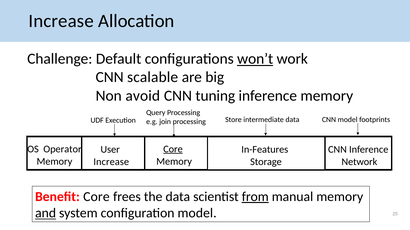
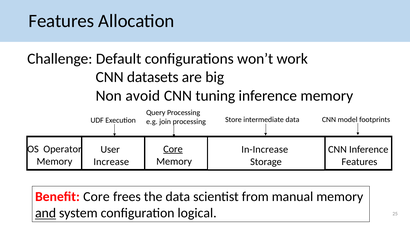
Increase: Increase -> Features (61, 21)
won’t underline: present -> none (255, 59)
scalable: scalable -> datasets (153, 77)
In-Features: In-Features -> In-Increase (265, 150)
Network: Network -> Features (359, 162)
from underline: present -> none (255, 197)
configuration model: model -> logical (197, 214)
